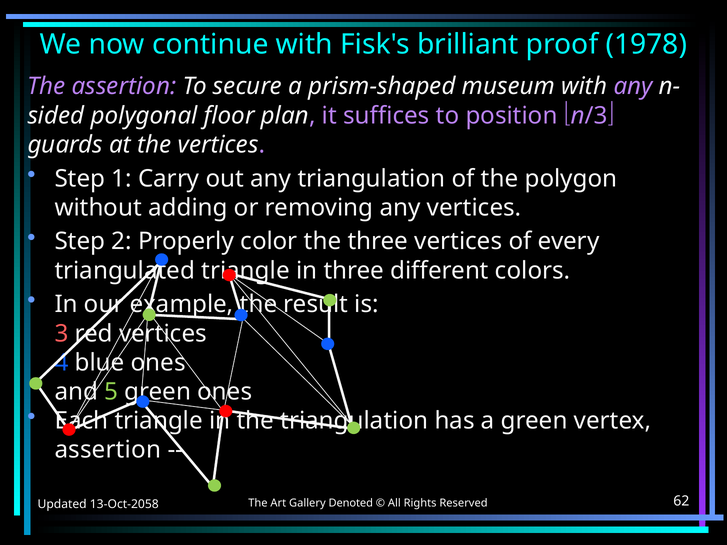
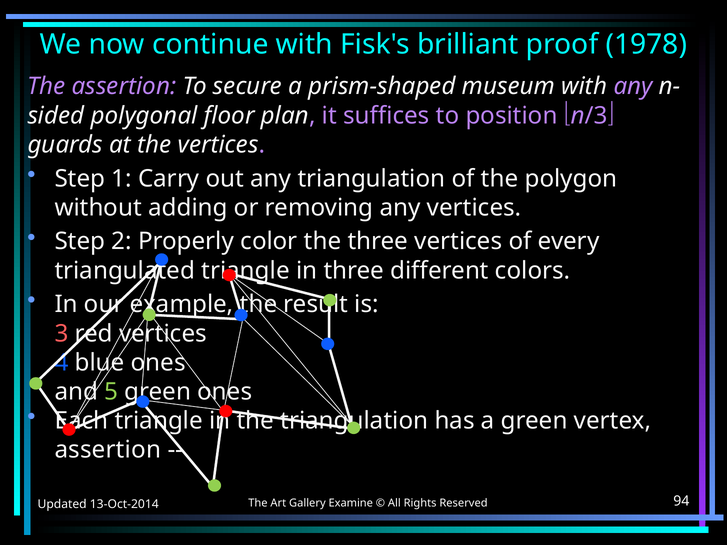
13-Oct-2058: 13-Oct-2058 -> 13-Oct-2014 (124, 504)
Denoted: Denoted -> Examine (351, 504)
62: 62 -> 94 (681, 501)
